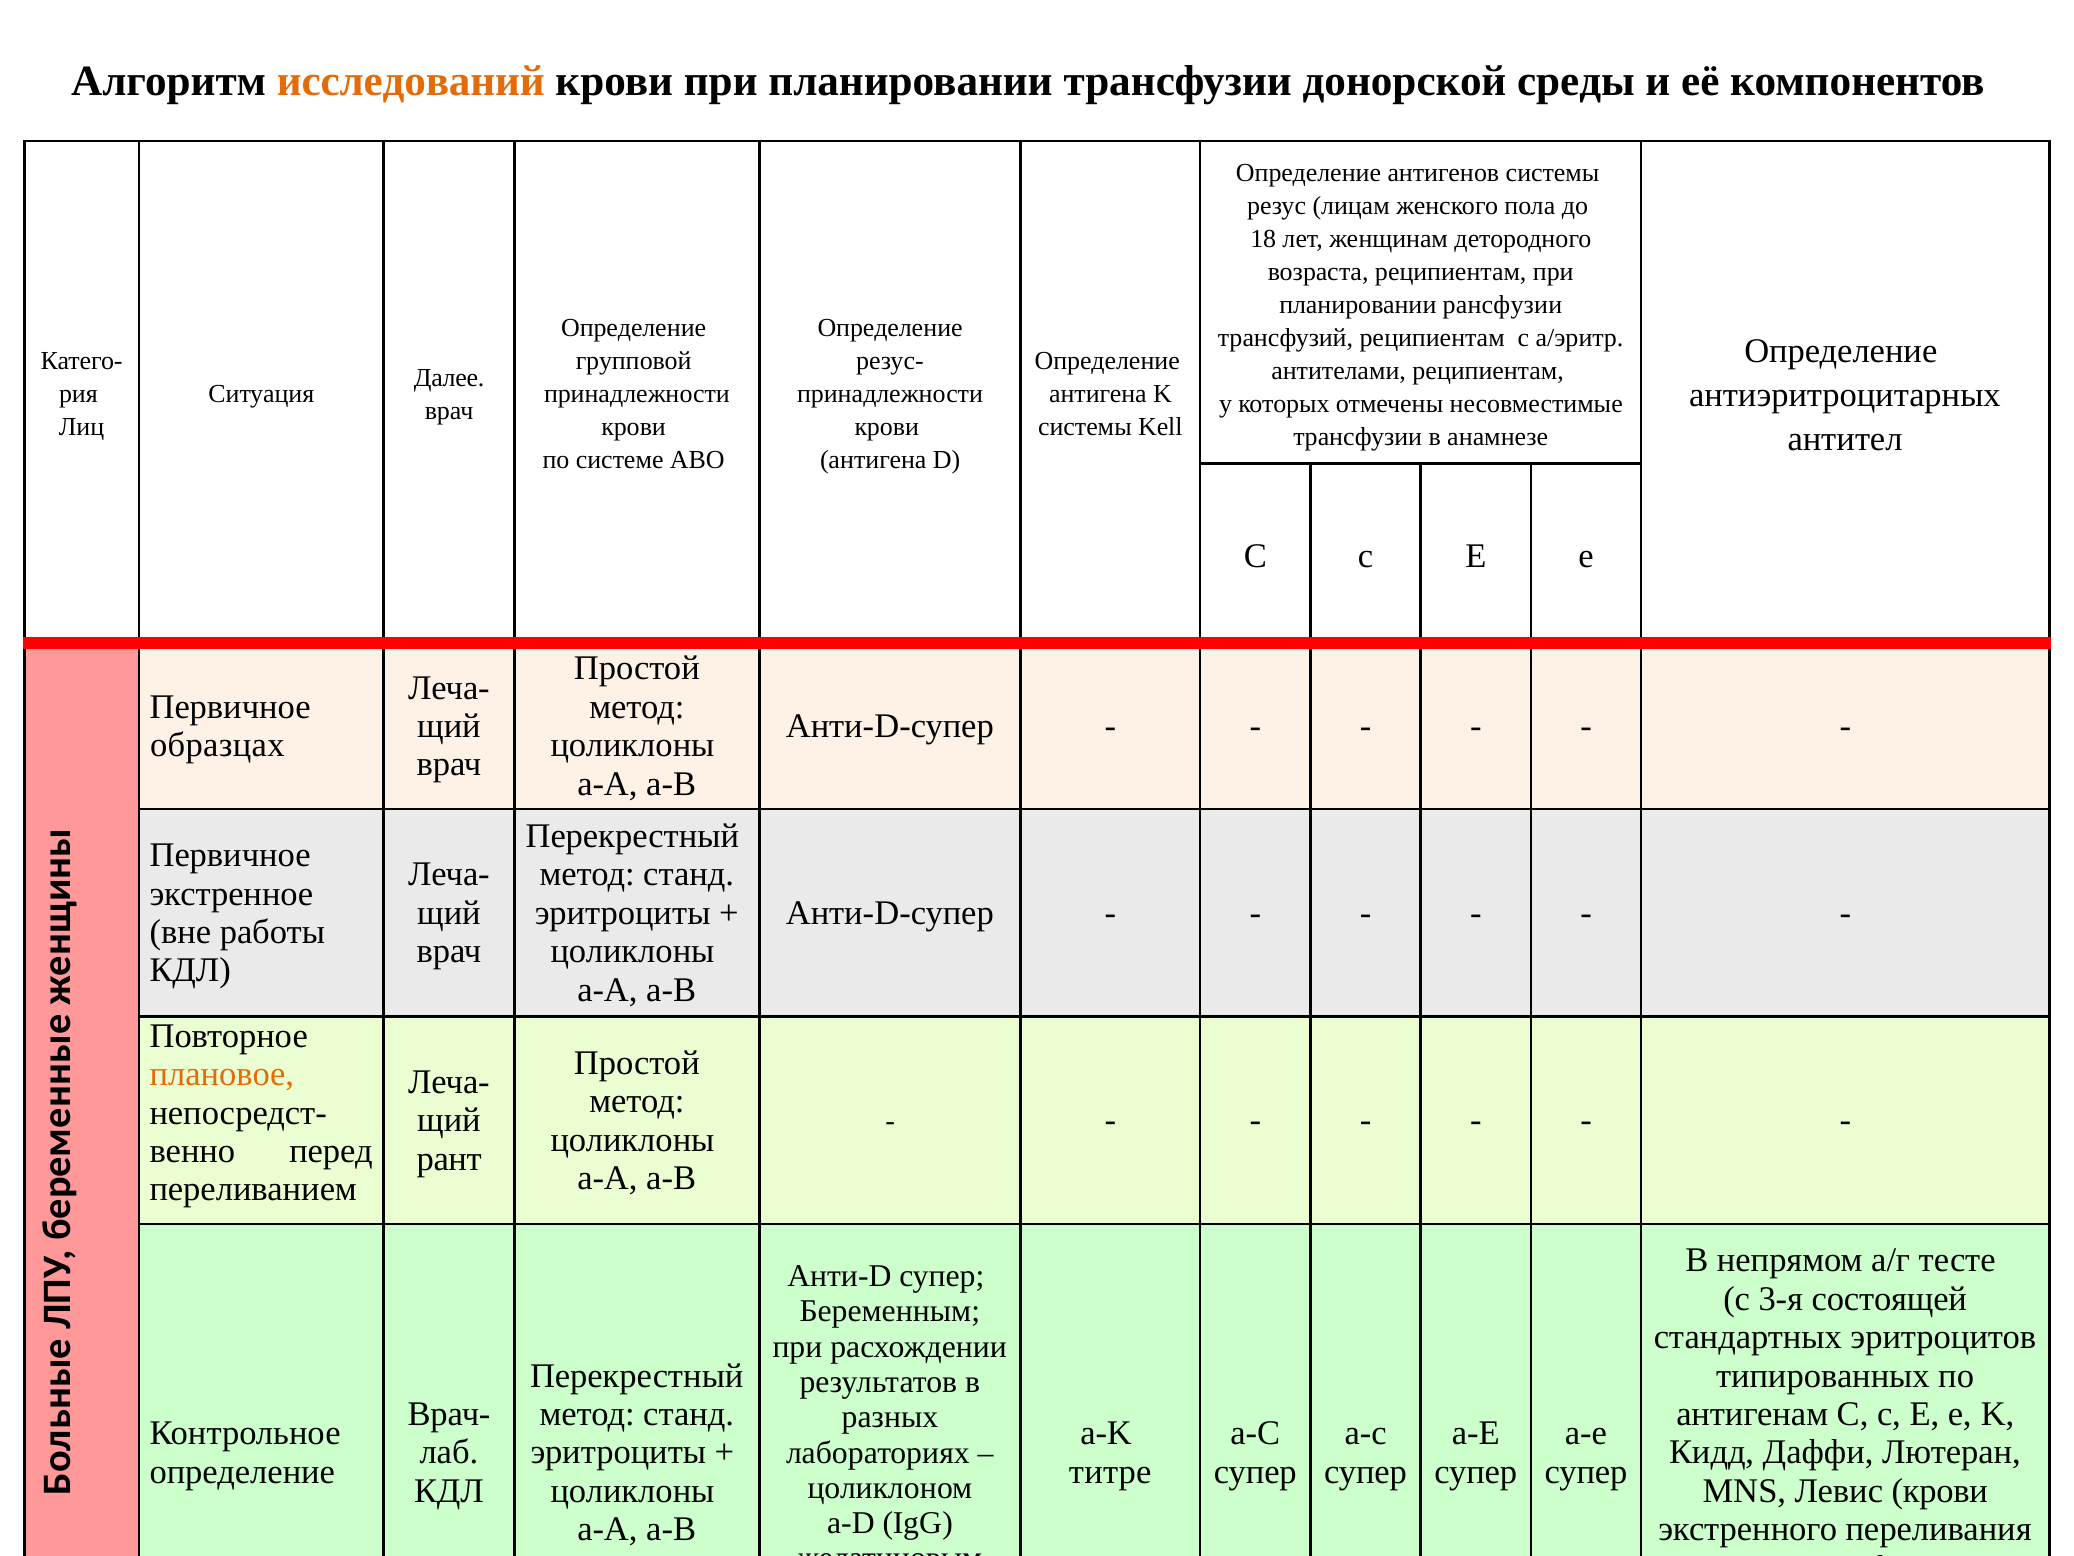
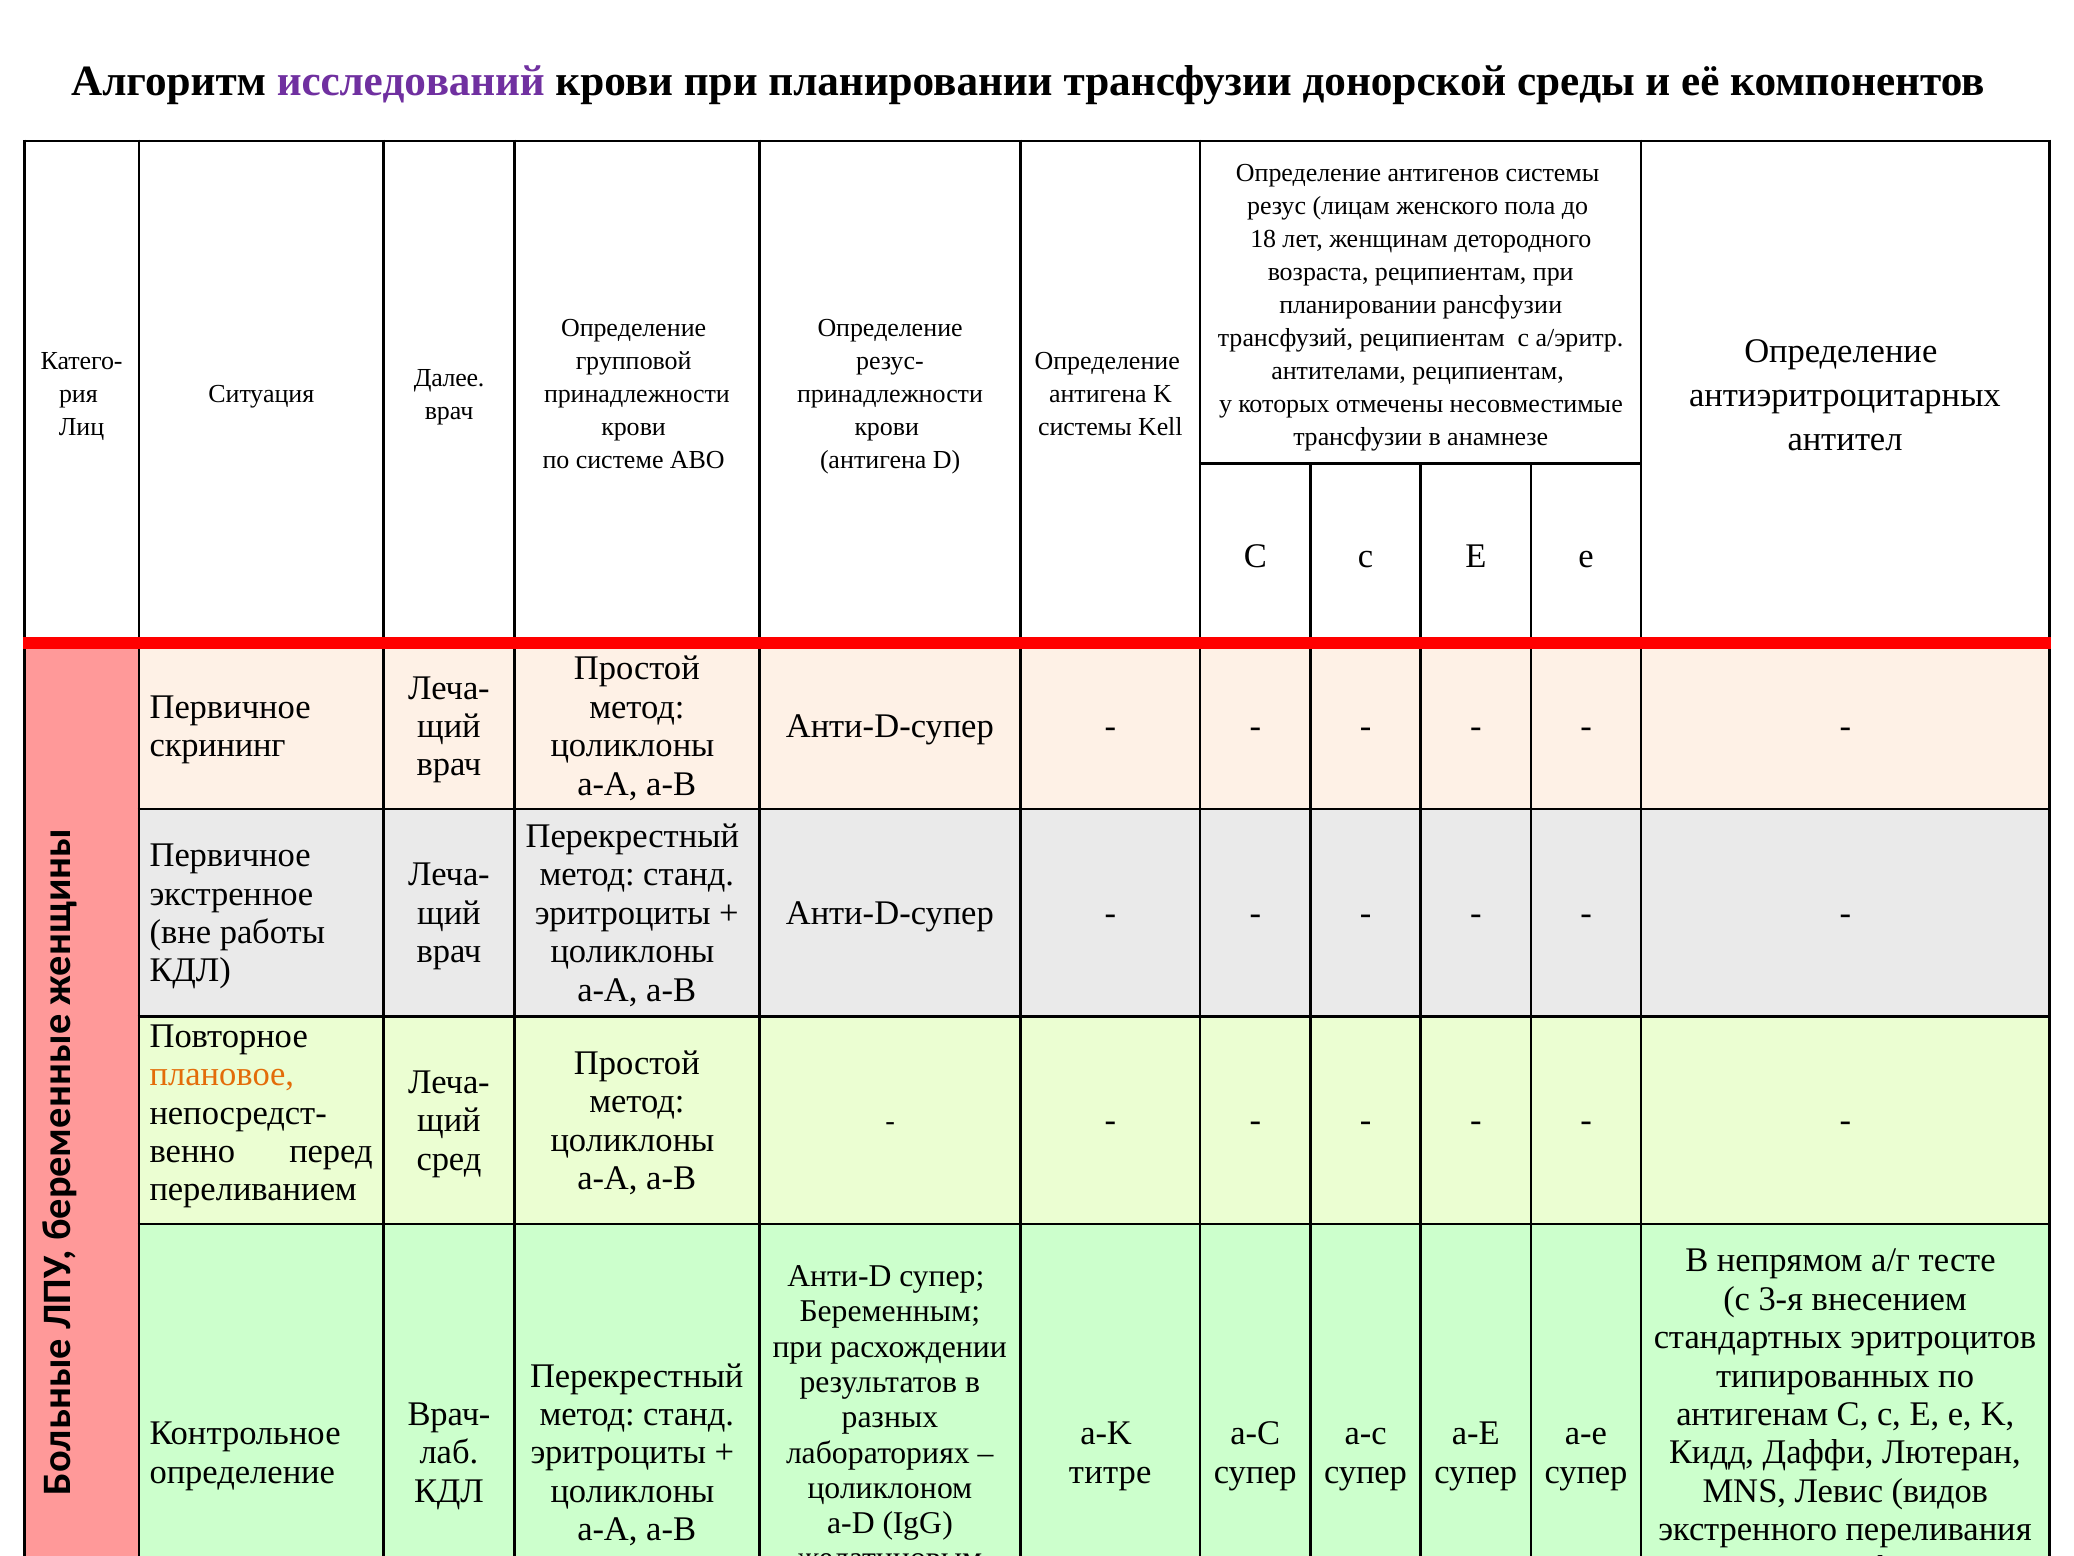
исследований colour: orange -> purple (411, 81)
образцах: образцах -> скрининг (218, 745)
рант: рант -> сред (449, 1159)
состоящей: состоящей -> внесением (1889, 1299)
Левис крови: крови -> видов (1940, 1490)
